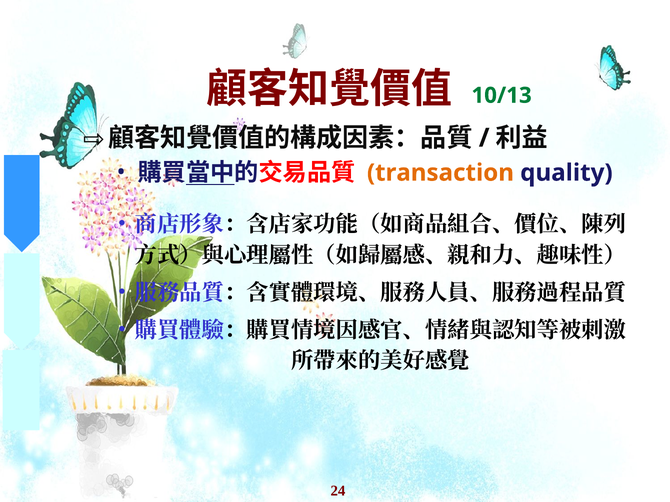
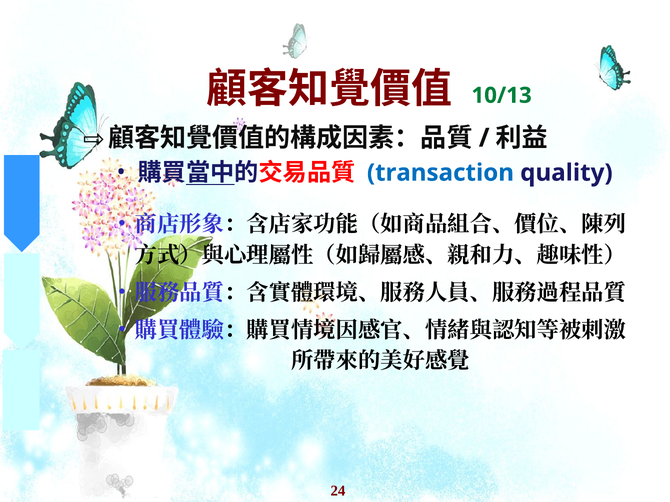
transaction colour: orange -> blue (440, 173)
